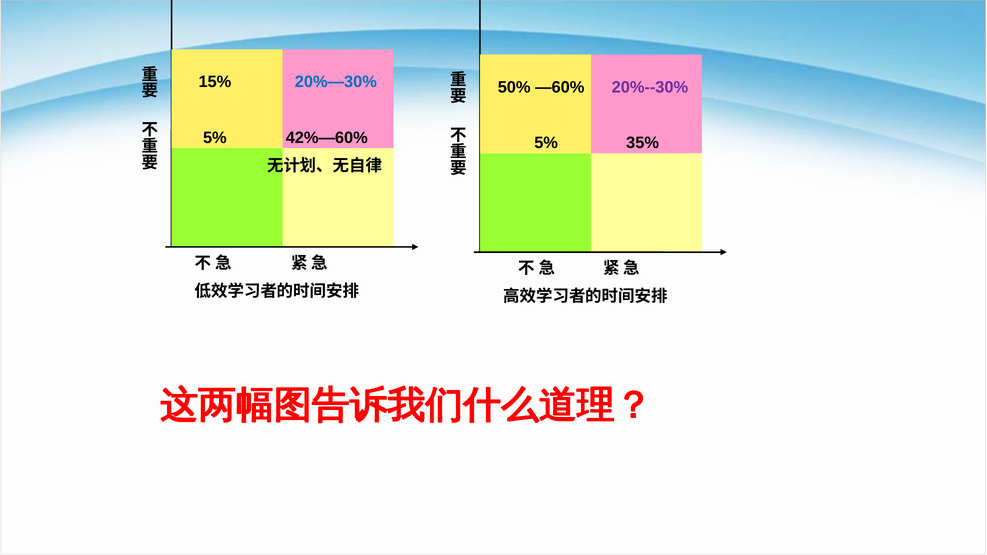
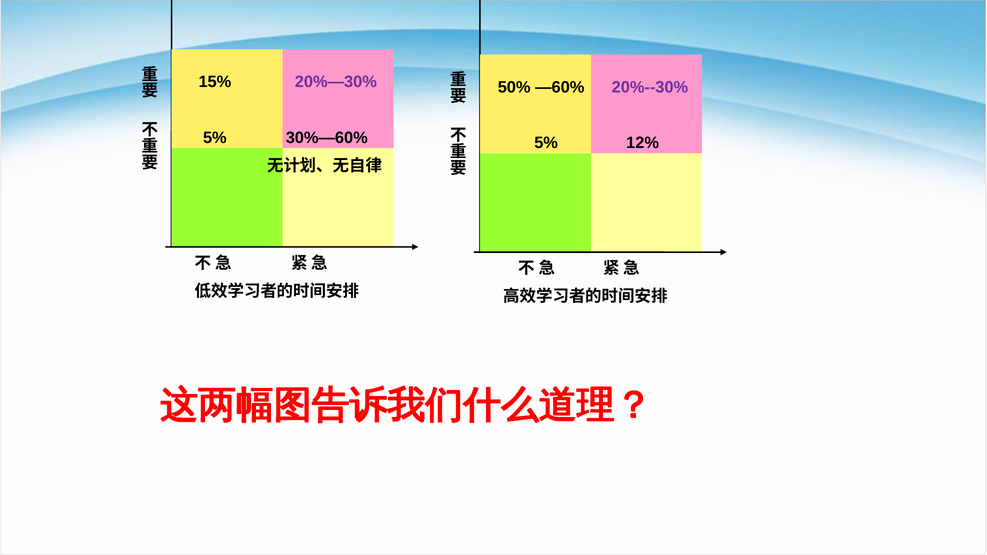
20%—30% colour: blue -> purple (336, 82)
42%—60%: 42%—60% -> 30%—60% (327, 138)
35%: 35% -> 12% (643, 143)
